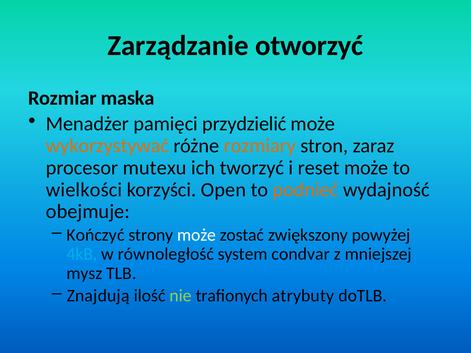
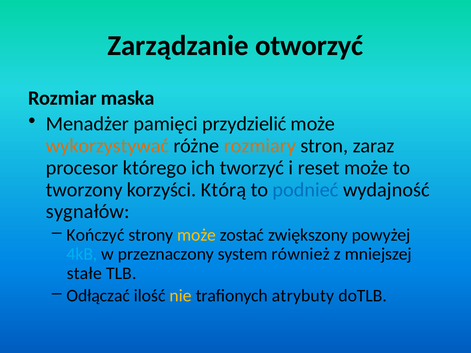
mutexu: mutexu -> którego (155, 168)
wielkości: wielkości -> tworzony (84, 190)
Open: Open -> Którą (224, 190)
podnieć colour: orange -> blue (306, 190)
obejmuje: obejmuje -> sygnałów (88, 212)
może colour: white -> yellow (197, 235)
równoległość: równoległość -> przeznaczony (166, 254)
condvar: condvar -> również (301, 254)
mysz: mysz -> stałe (84, 273)
Znajdują: Znajdują -> Odłączać (98, 296)
nie colour: light green -> yellow (181, 296)
